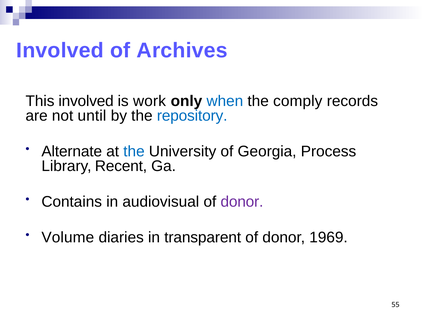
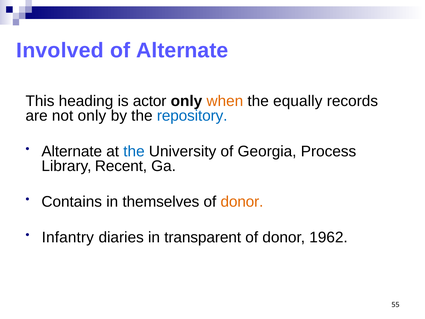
of Archives: Archives -> Alternate (182, 51)
This involved: involved -> heading (86, 101)
work: work -> actor (150, 101)
when colour: blue -> orange (225, 101)
comply: comply -> equally (298, 101)
not until: until -> only (92, 116)
audiovisual: audiovisual -> themselves (161, 202)
donor colour: purple -> orange (242, 202)
Volume: Volume -> Infantry (68, 237)
1969: 1969 -> 1962 (329, 237)
